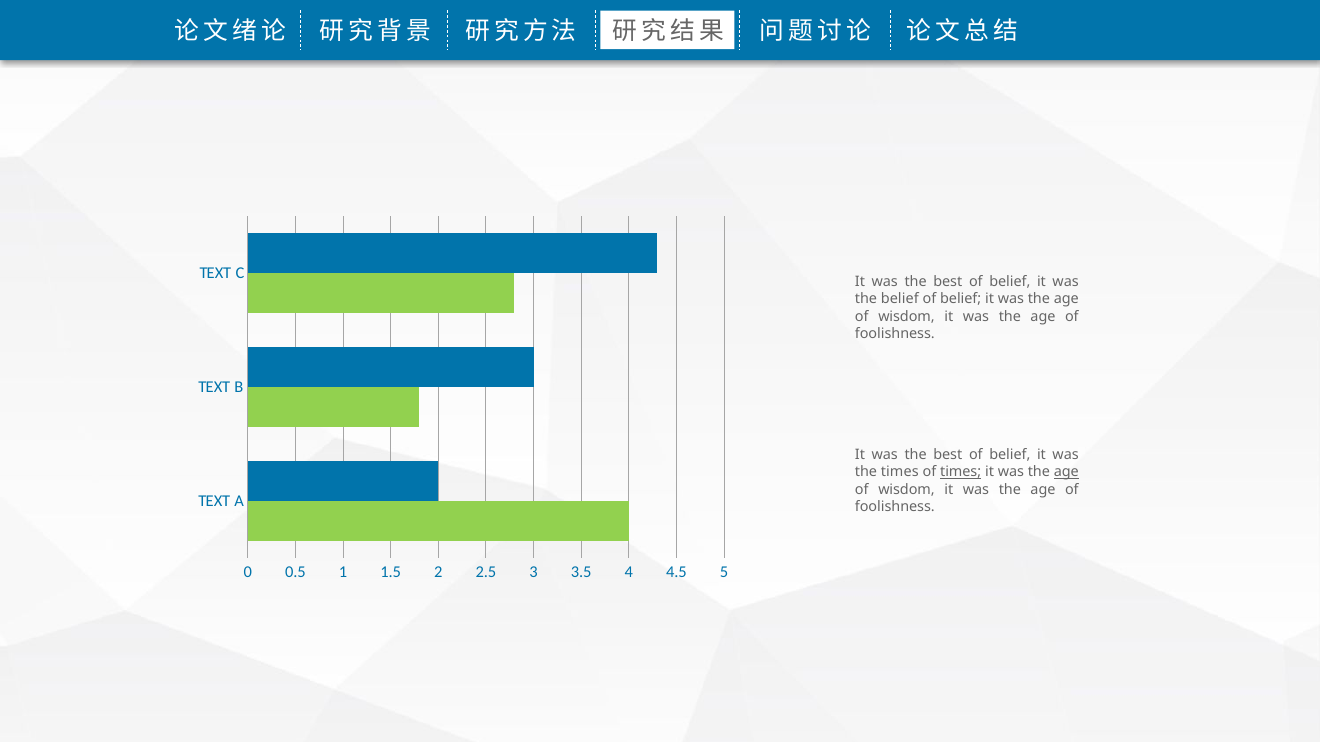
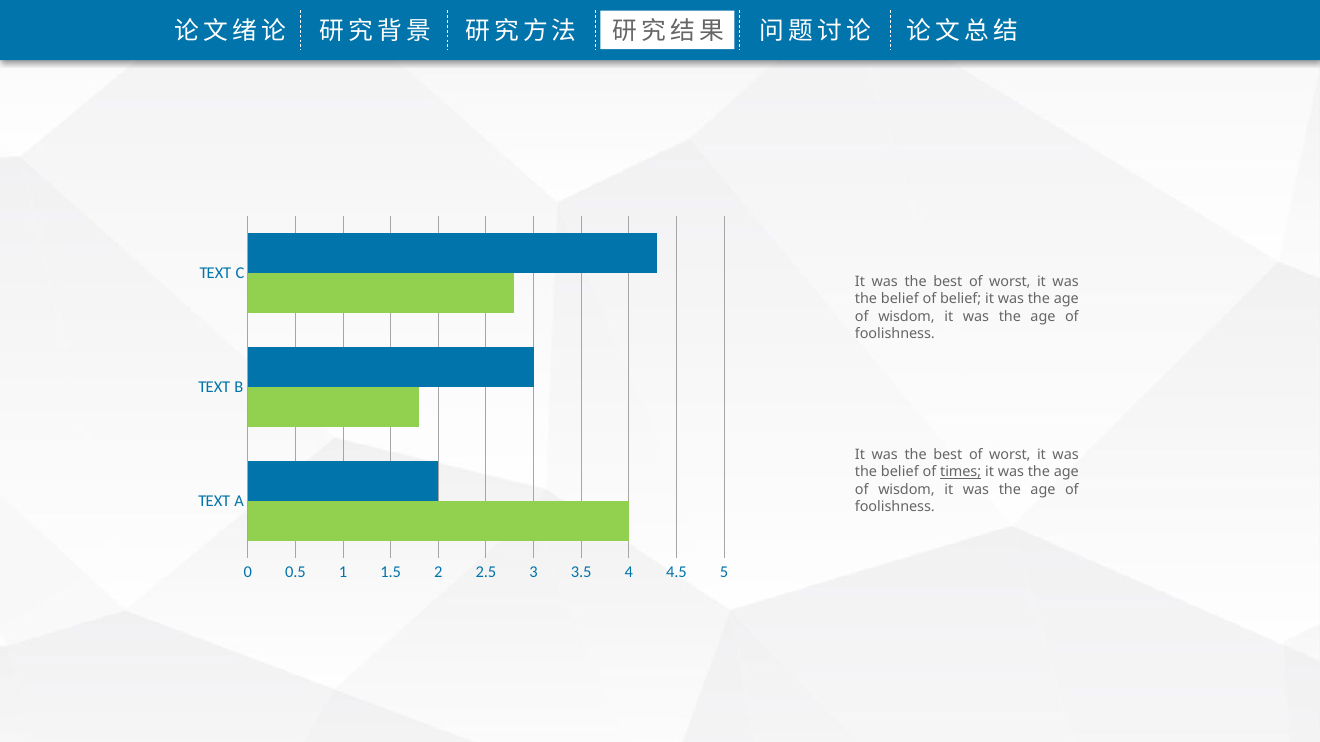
belief: belief -> worst (1010, 282)
belief: belief -> worst (1010, 455)
times: times -> belief (900, 472)
age underline: present -> none (1066, 472)
